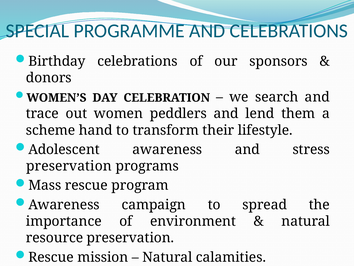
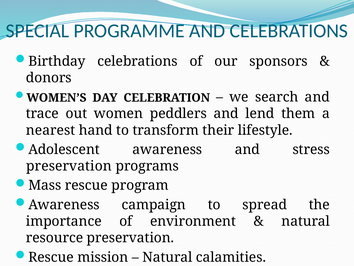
scheme: scheme -> nearest (51, 130)
